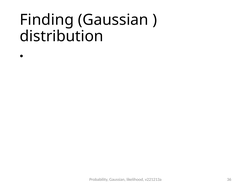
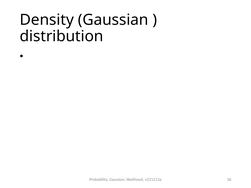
Finding: Finding -> Density (47, 20)
